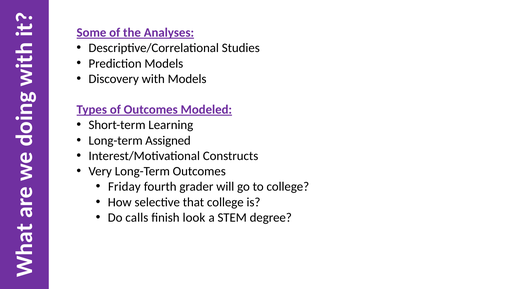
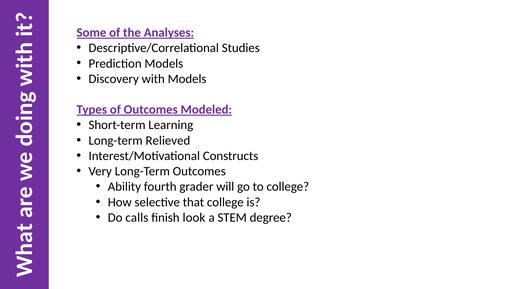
Assigned: Assigned -> Relieved (168, 140)
Friday: Friday -> Ability (124, 186)
